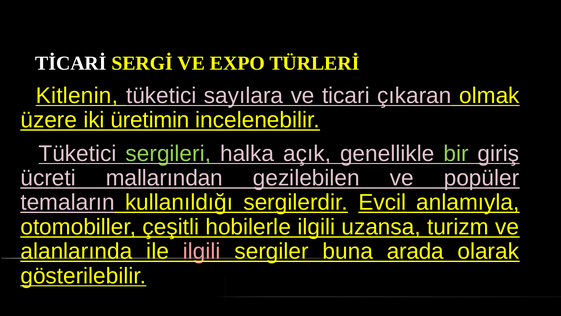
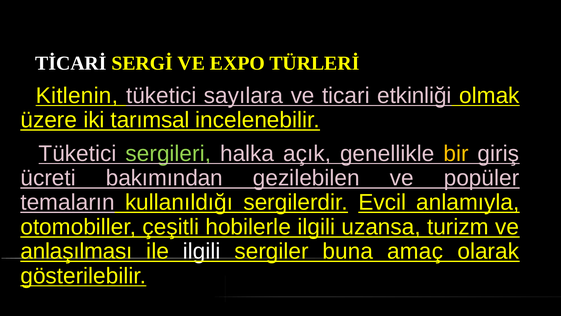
çıkaran: çıkaran -> etkinliği (414, 95)
üretimin: üretimin -> tarımsal (150, 120)
bir colour: light green -> yellow (456, 153)
mallarından: mallarından -> bakımından (164, 178)
alanlarında: alanlarında -> anlaşılması (77, 251)
ilgili colour: pink -> white (202, 251)
arada: arada -> amaç (415, 251)
